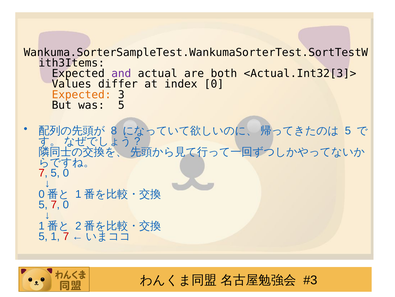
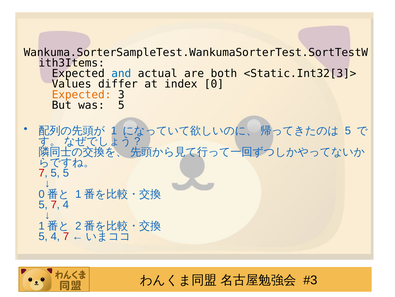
and colour: purple -> blue (121, 73)
<Actual.Int32[3]>: <Actual.Int32[3]> -> <Static.Int32[3]> (300, 73)
8: 8 -> 1 (114, 130)
5 0: 0 -> 5 (66, 173)
7 0: 0 -> 4 (66, 204)
5 1: 1 -> 4 (55, 236)
